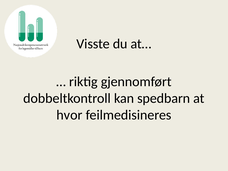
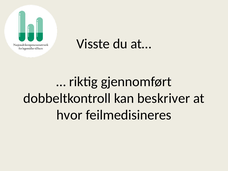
spedbarn: spedbarn -> beskriver (164, 98)
